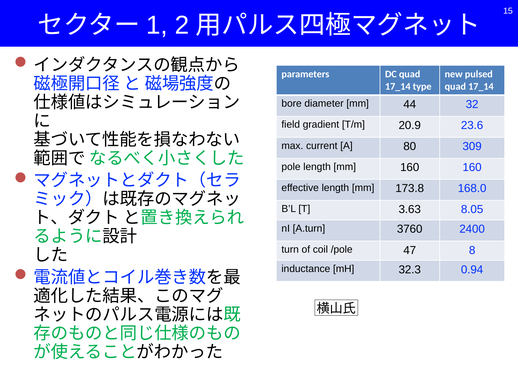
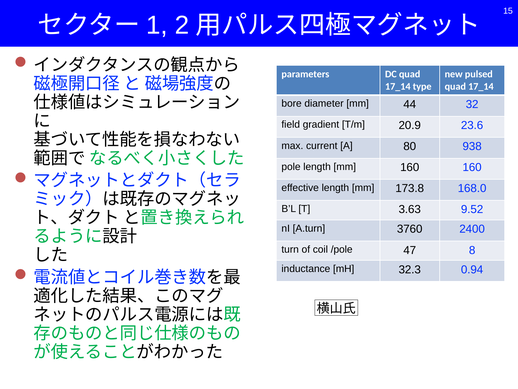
309: 309 -> 938 (472, 146)
8.05: 8.05 -> 9.52 (472, 209)
